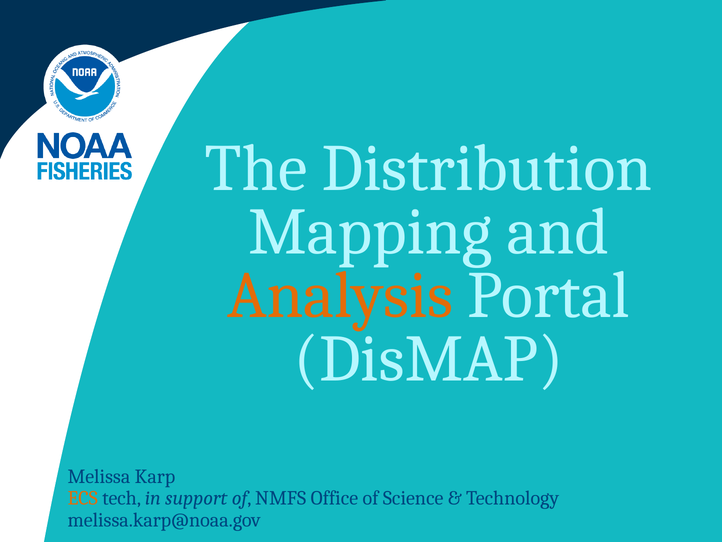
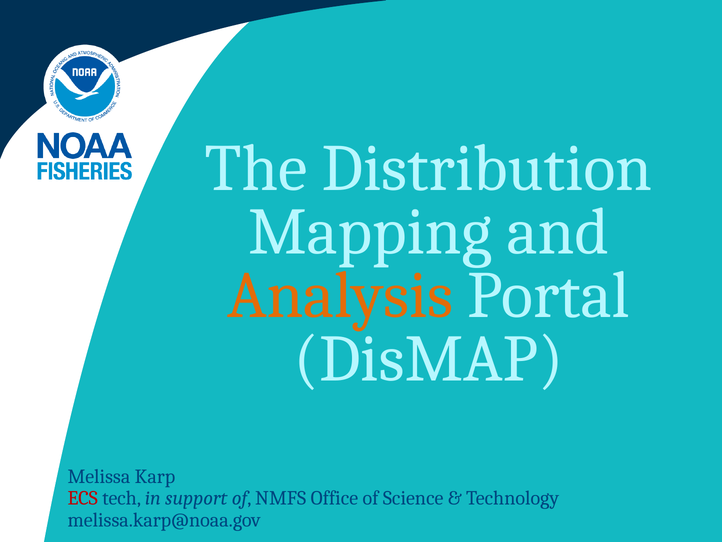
ECS colour: orange -> red (83, 498)
